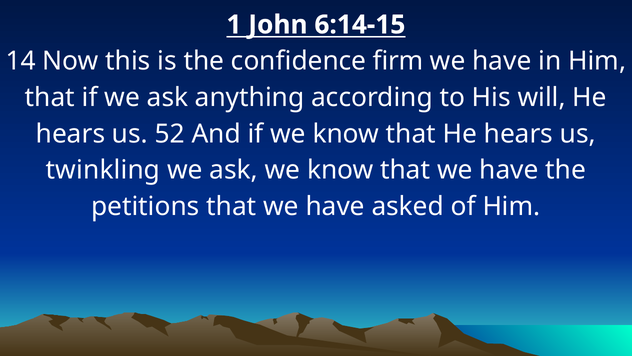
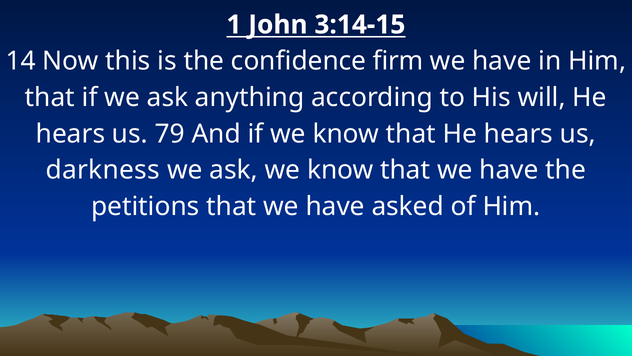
6:14-15: 6:14-15 -> 3:14-15 (360, 25)
52: 52 -> 79 (170, 134)
twinkling: twinkling -> darkness (103, 170)
